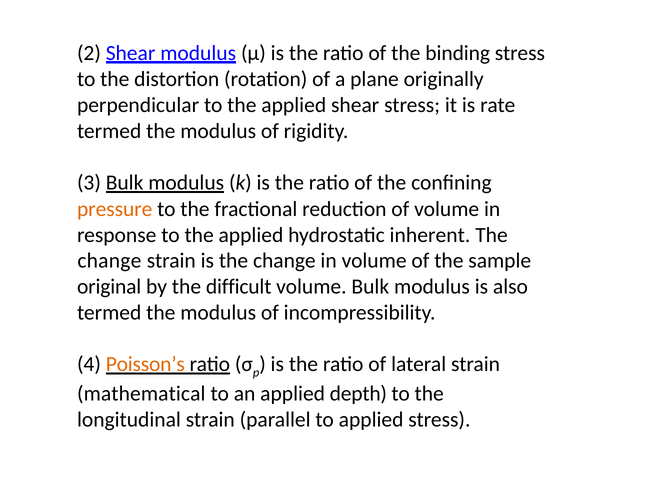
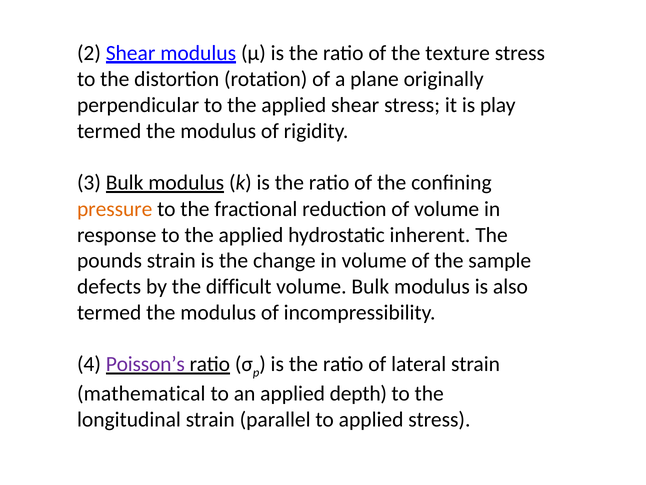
binding: binding -> texture (458, 53)
rate: rate -> play (498, 105)
change: change -> pounds (109, 260)
original: original -> defects (109, 286)
Poisson’s colour: orange -> purple (145, 364)
